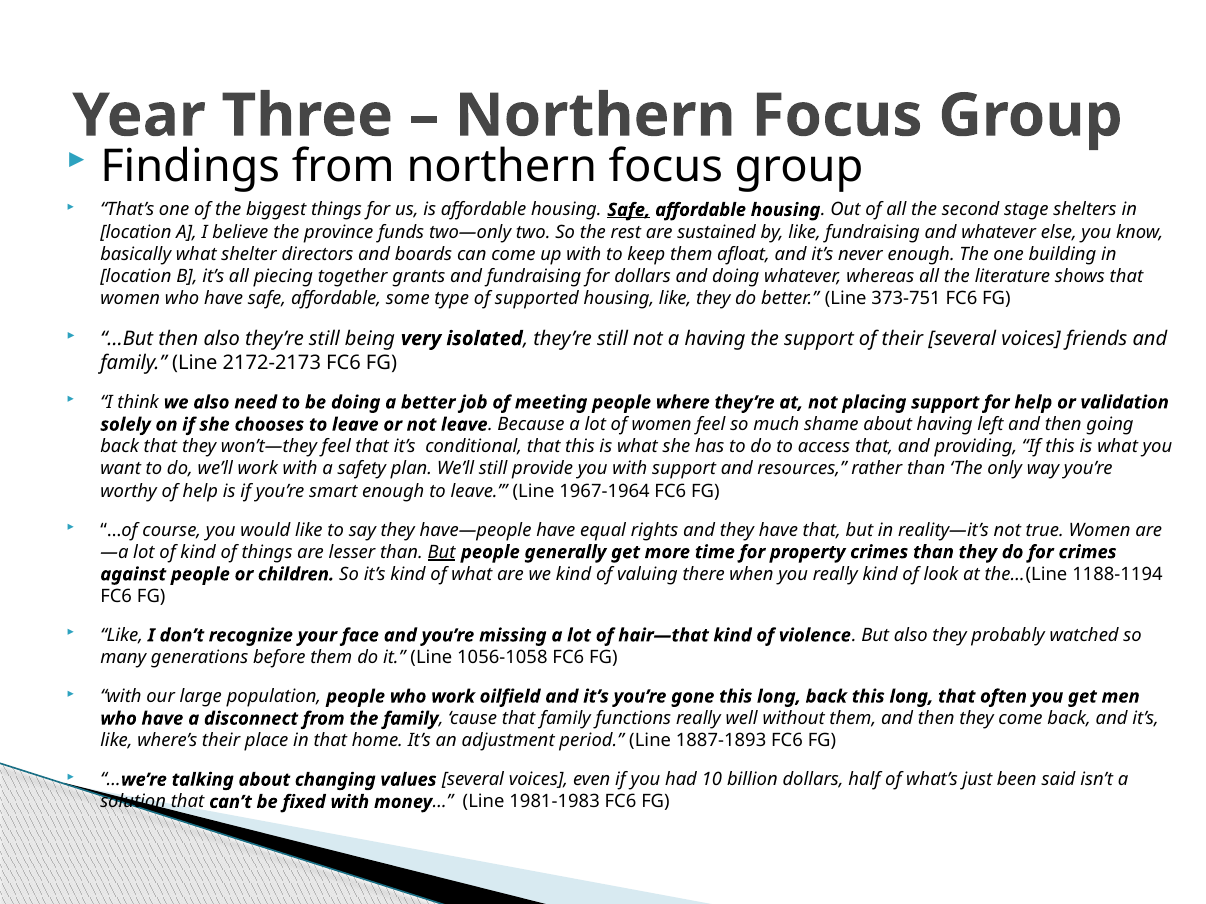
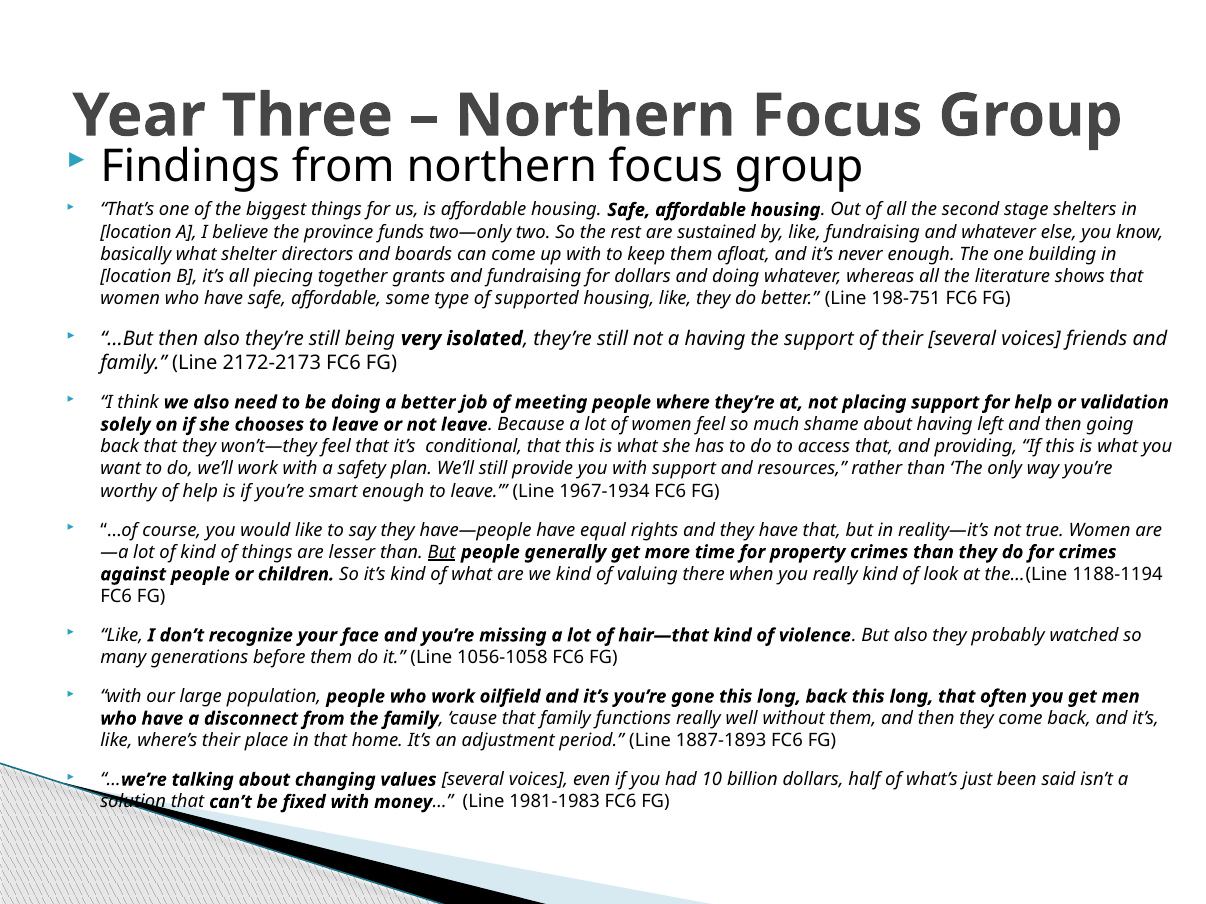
Safe underline: present -> none (629, 210)
373-751: 373-751 -> 198-751 (906, 299)
1967-1964: 1967-1964 -> 1967-1934 (605, 491)
